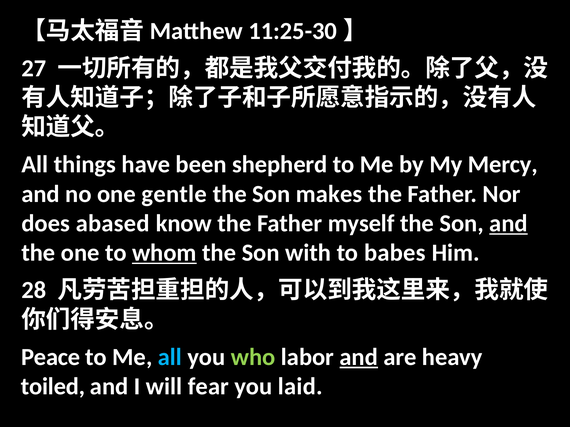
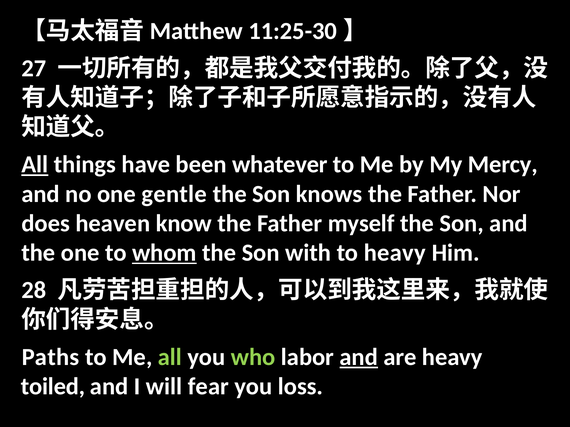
All underline: none -> present (35, 165)
shepherd: shepherd -> whatever (280, 165)
makes: makes -> knows (329, 194)
abased: abased -> heaven (113, 224)
and underline: present -> none (508, 224)
to babes: babes -> heavy (395, 253)
Peace: Peace -> Paths (50, 357)
all colour: light blue -> light green (170, 357)
laid: laid -> loss (301, 387)
